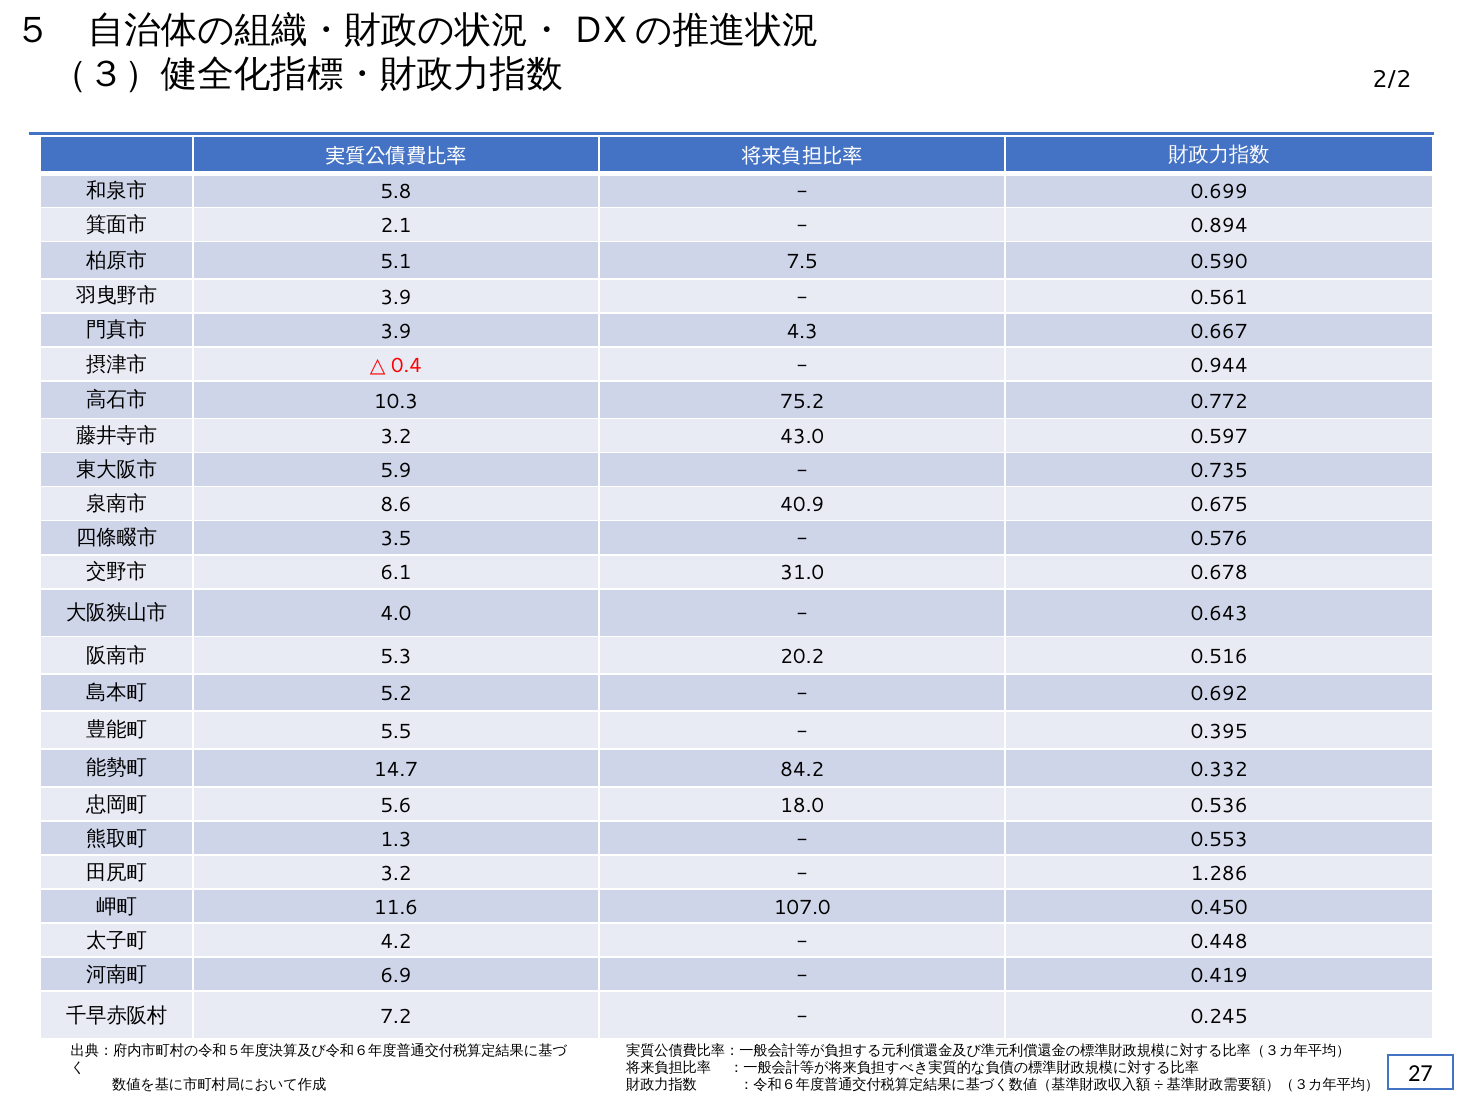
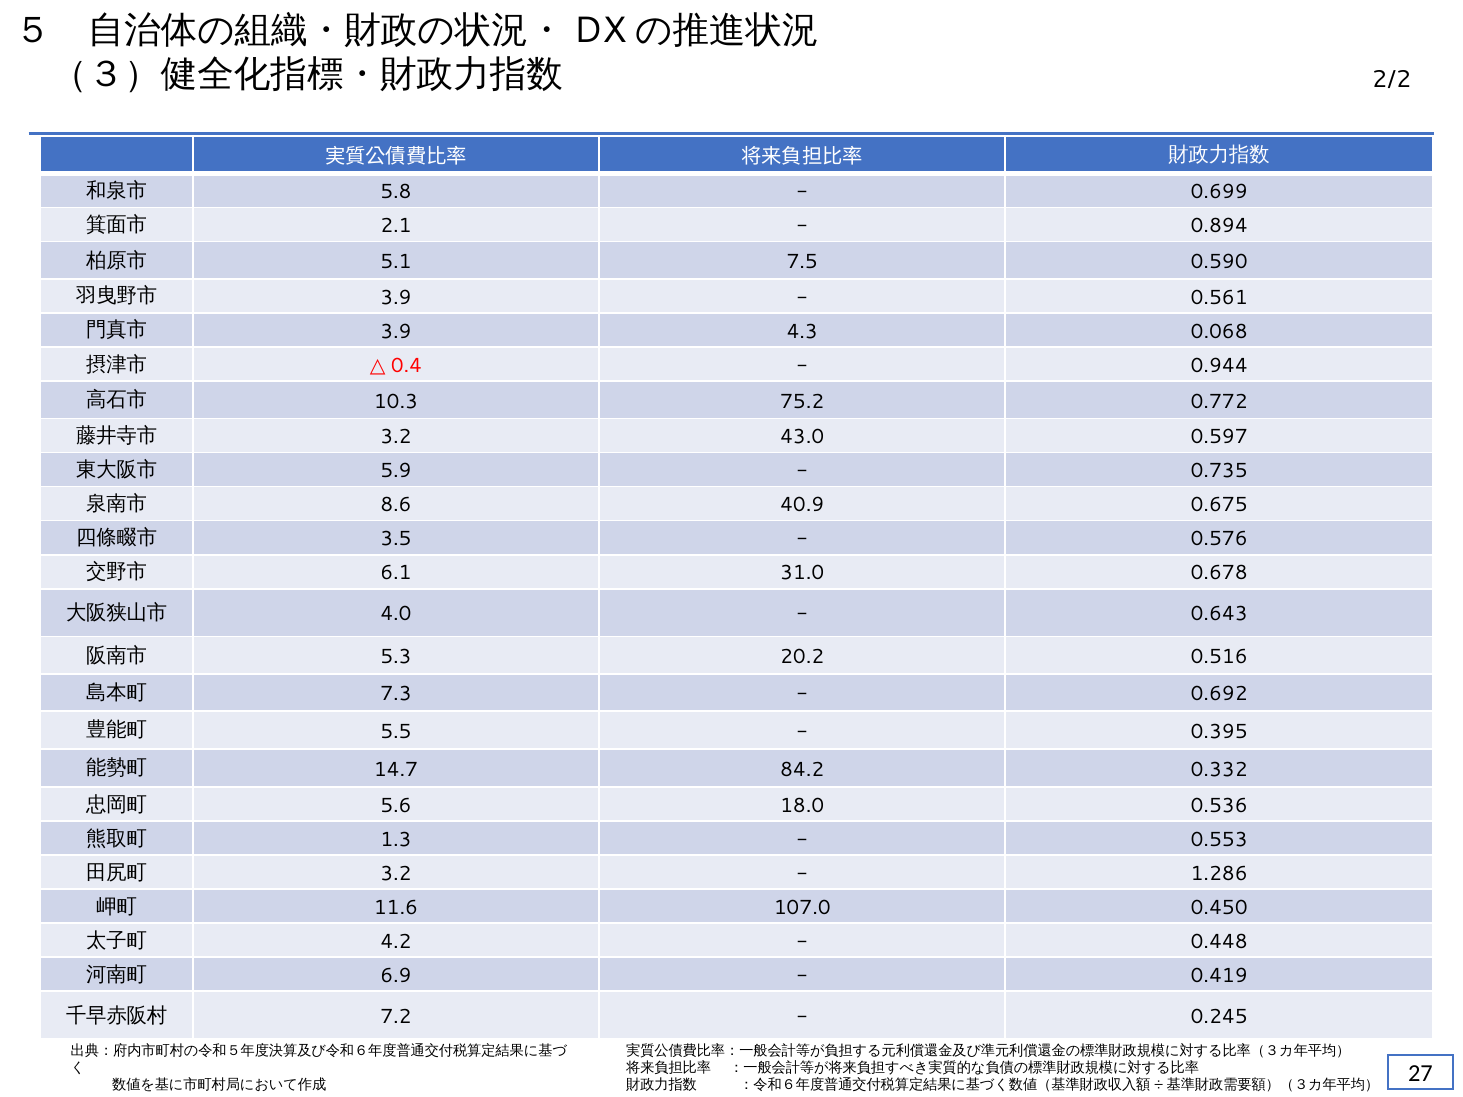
0.667: 0.667 -> 0.068 (1219, 332)
5.2: 5.2 -> 7.3 (396, 694)
